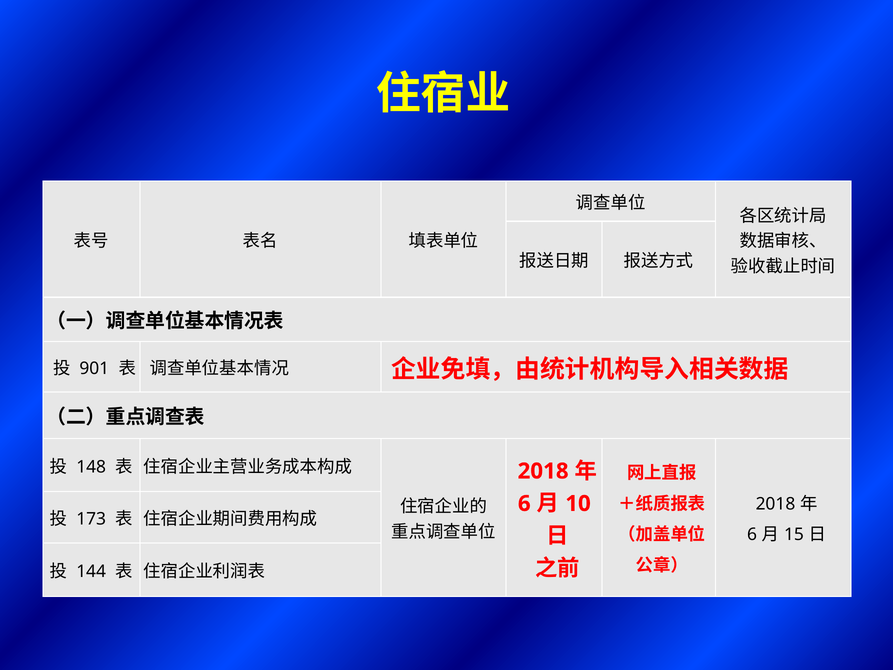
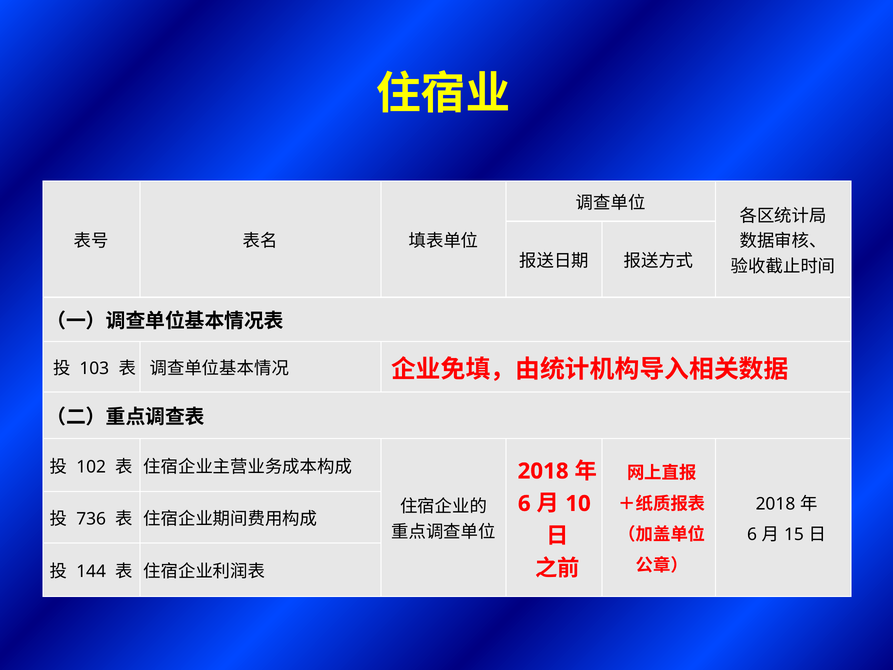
901: 901 -> 103 (94, 368)
148: 148 -> 102 (91, 467)
173: 173 -> 736 (91, 519)
